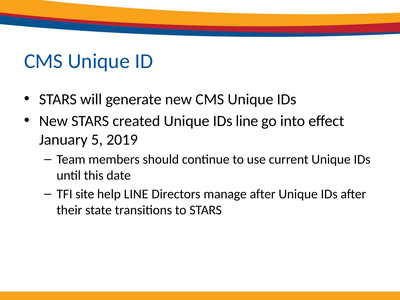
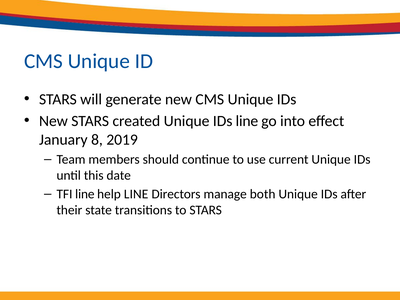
5: 5 -> 8 (97, 140)
TFI site: site -> line (85, 194)
manage after: after -> both (263, 194)
